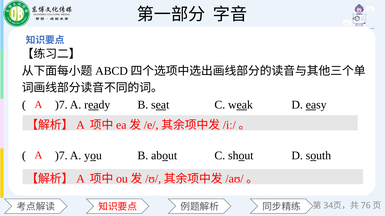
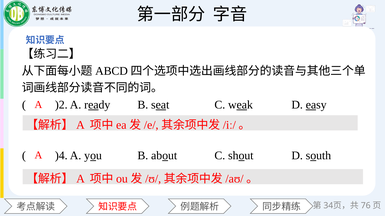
)7: )7 -> )2 (61, 105)
)7: )7 -> )4 (61, 156)
